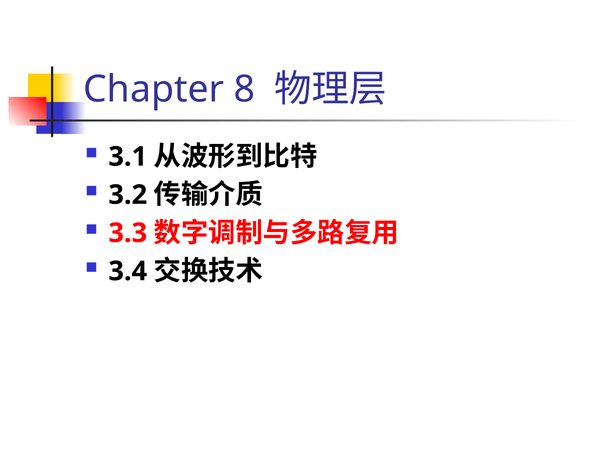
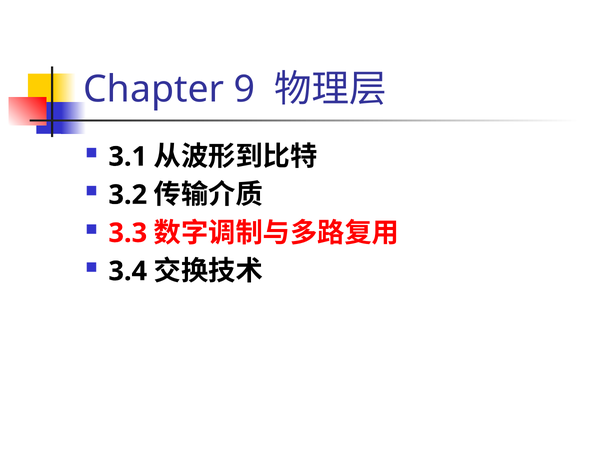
8: 8 -> 9 (245, 89)
